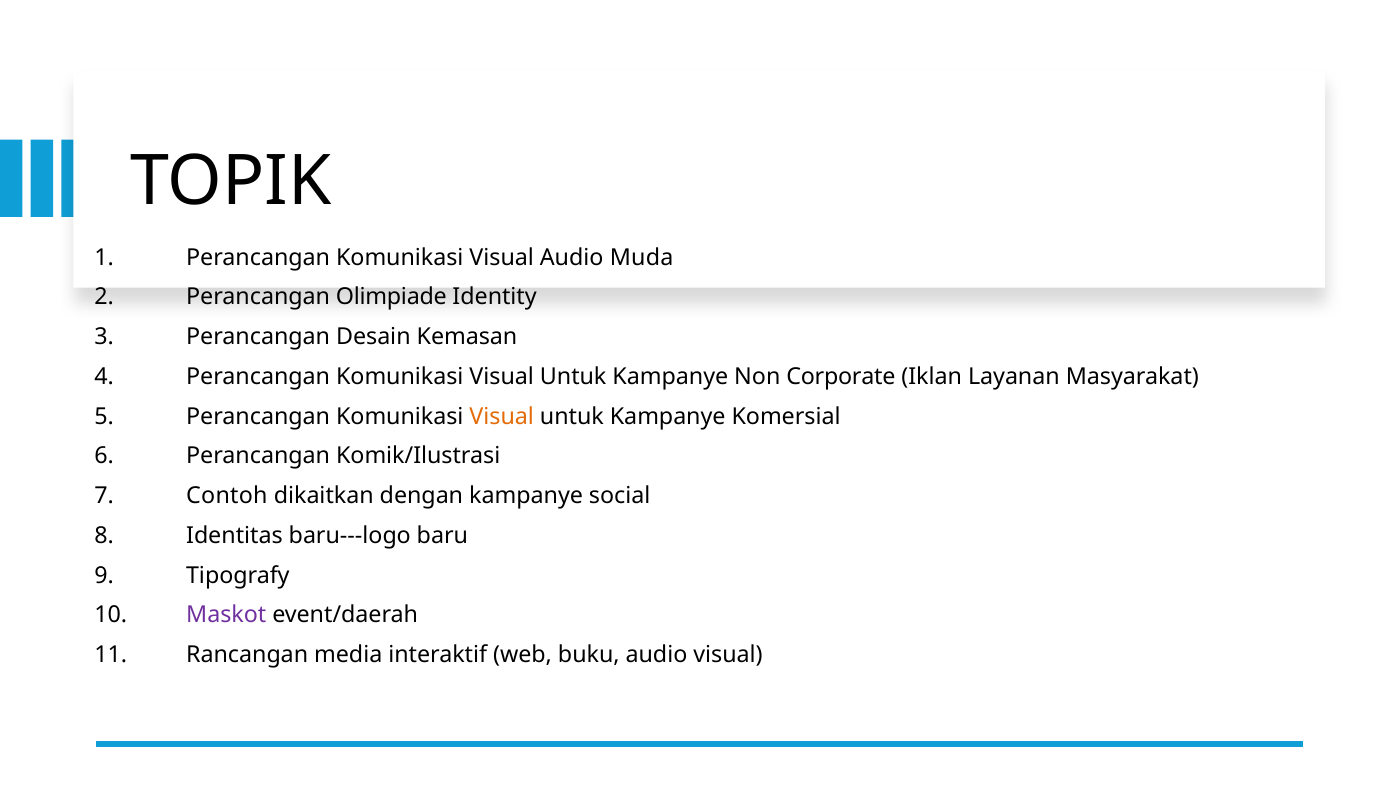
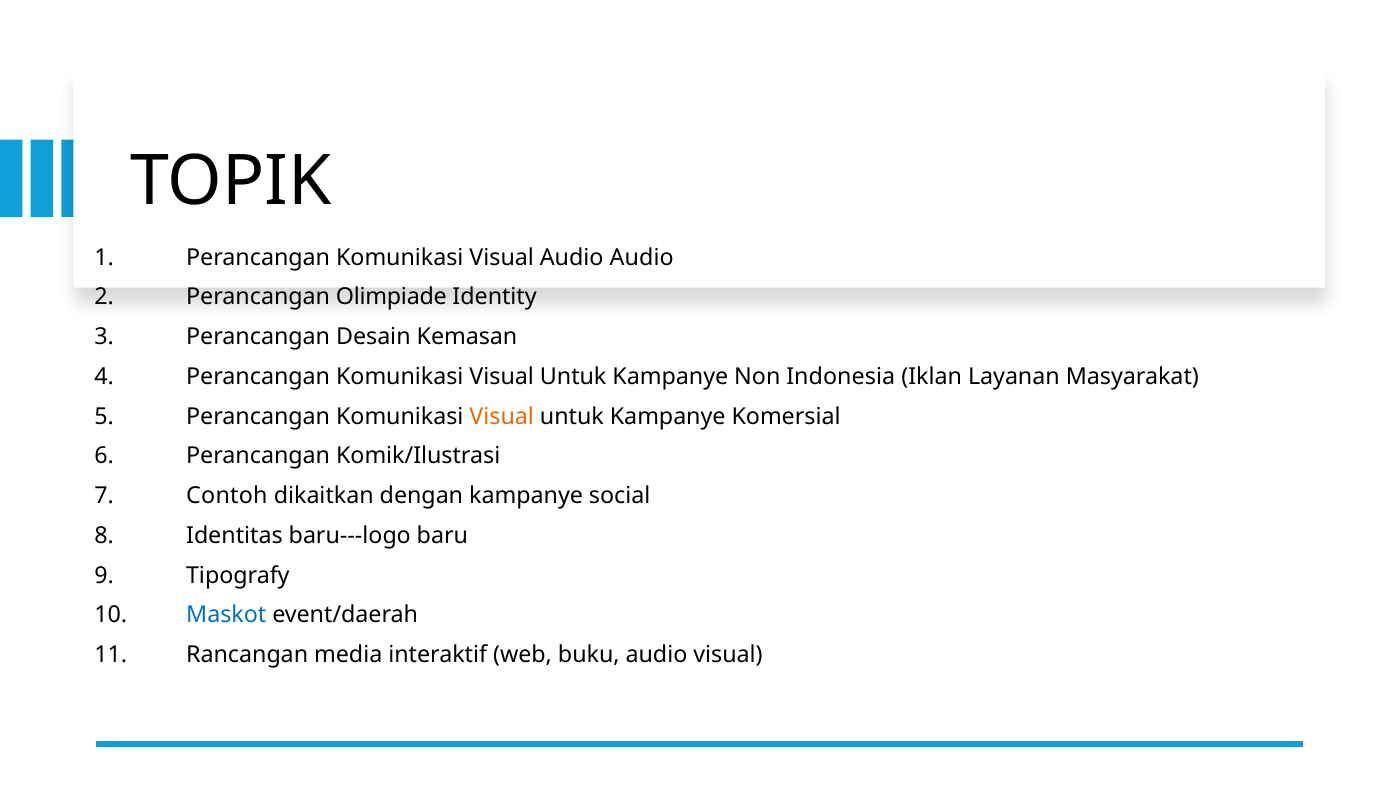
Audio Muda: Muda -> Audio (642, 258)
Corporate: Corporate -> Indonesia (841, 377)
Maskot colour: purple -> blue (226, 615)
